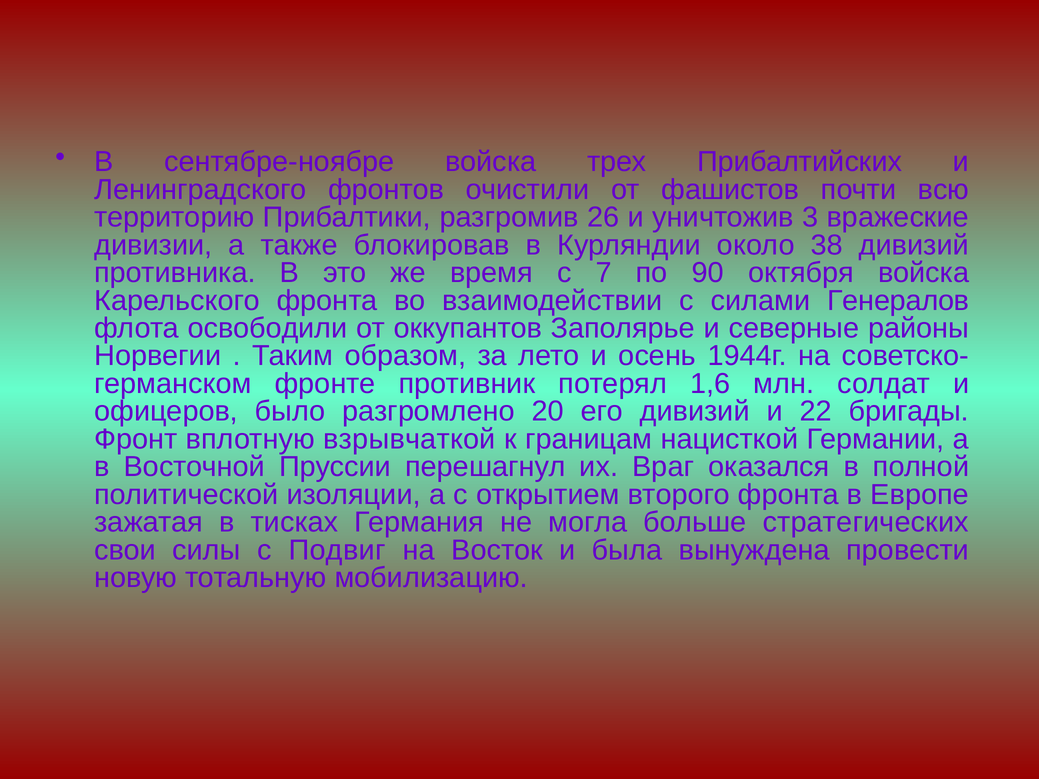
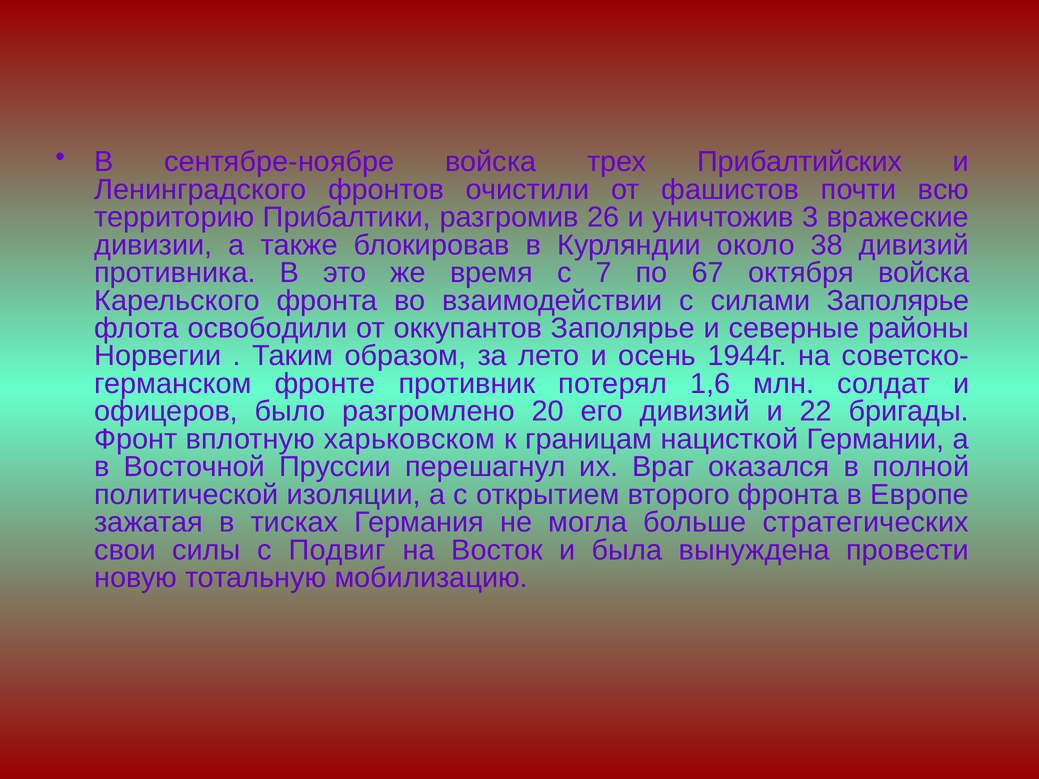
90: 90 -> 67 (708, 273)
силами Генералов: Генералов -> Заполярье (898, 301)
взрывчаткой: взрывчаткой -> харьковском (409, 439)
